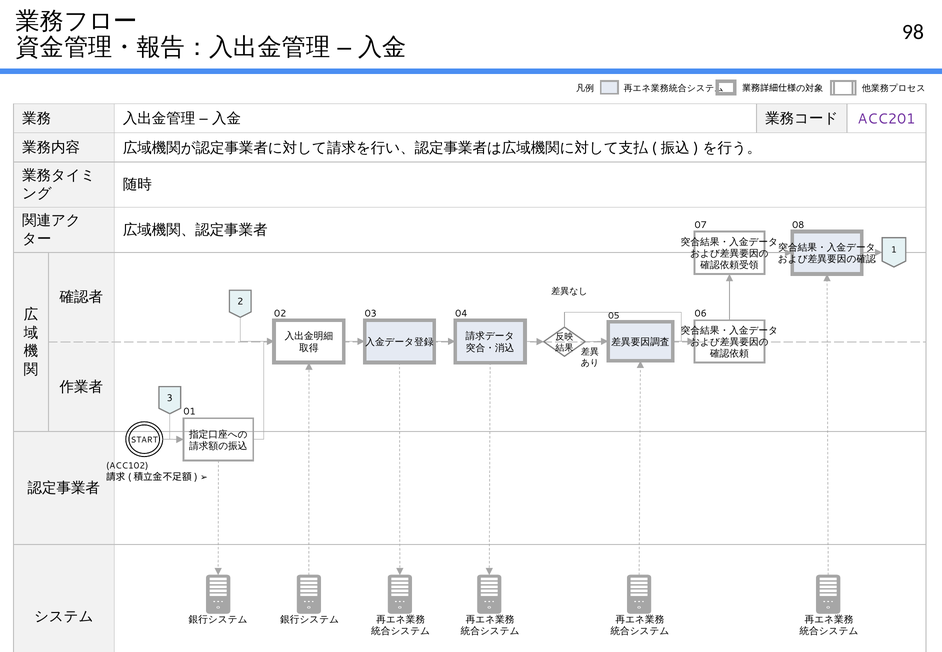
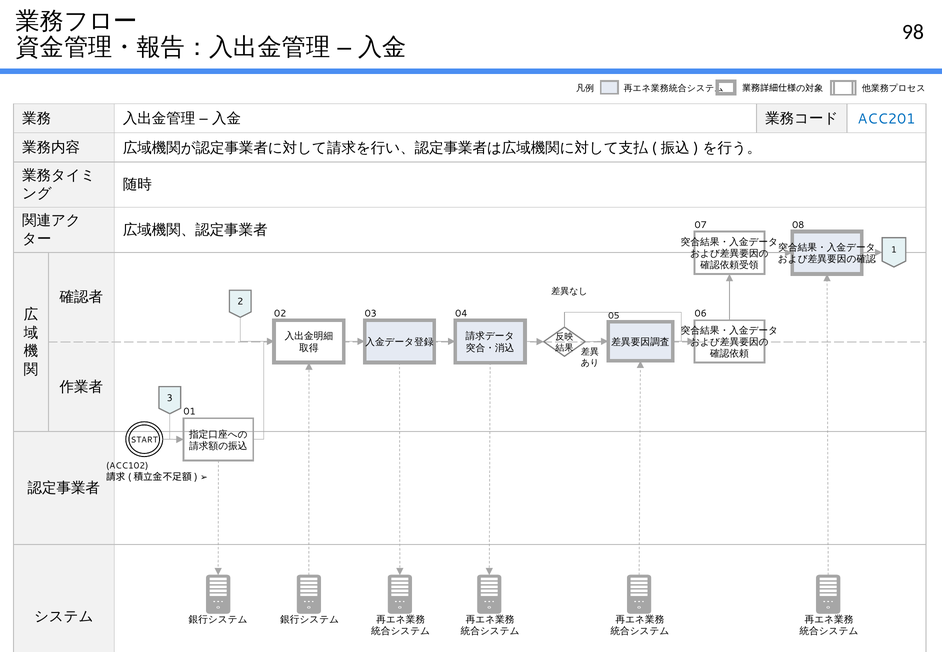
ACC201 colour: purple -> blue (886, 119)
